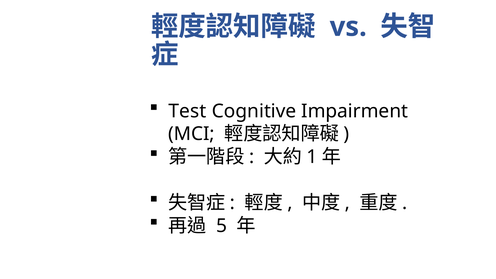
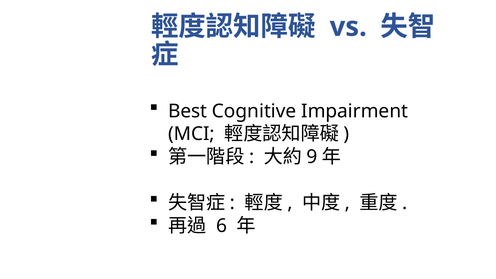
Test: Test -> Best (188, 111)
1: 1 -> 9 (312, 157)
5: 5 -> 6 (222, 226)
